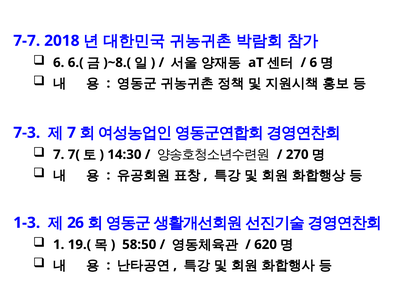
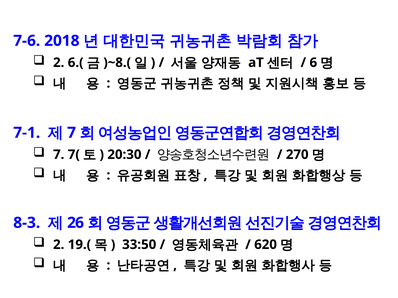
7-7: 7-7 -> 7-6 (27, 41)
6: 6 -> 2 (59, 63)
7-3: 7-3 -> 7-1 (27, 133)
14:30: 14:30 -> 20:30 (124, 155)
1-3: 1-3 -> 8-3 (27, 223)
1: 1 -> 2 (59, 245)
58:50: 58:50 -> 33:50 (139, 245)
